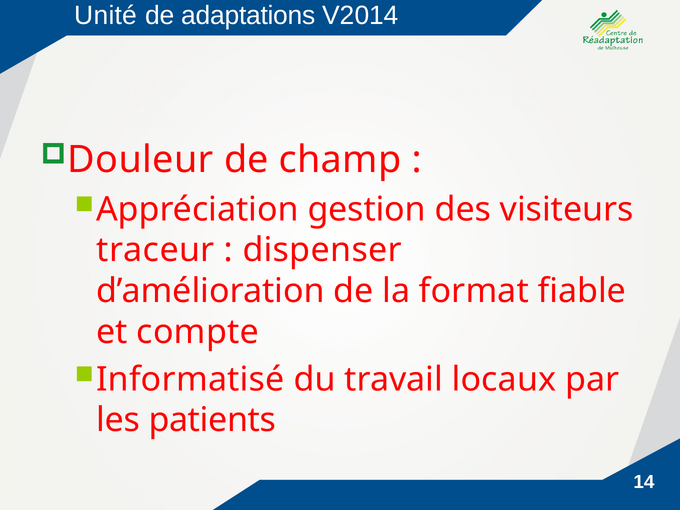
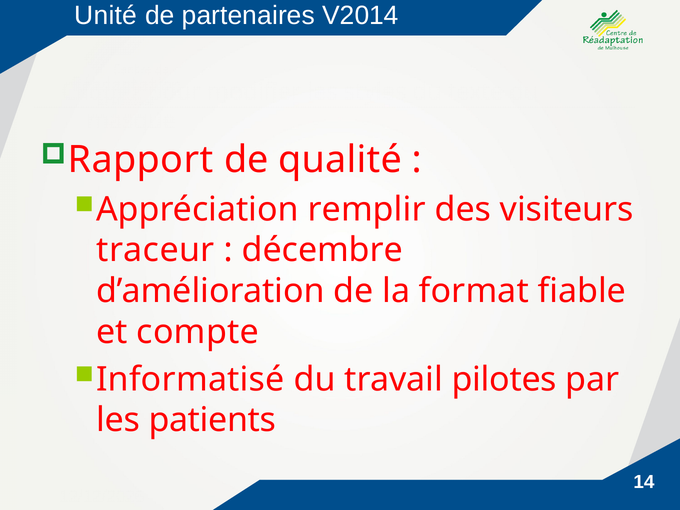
adaptations: adaptations -> partenaires (248, 15)
Douleur: Douleur -> Rapport (140, 160)
champ: champ -> qualité (340, 160)
gestion: gestion -> remplir (367, 209)
dispenser: dispenser -> décembre (322, 250)
locaux: locaux -> pilotes (504, 379)
